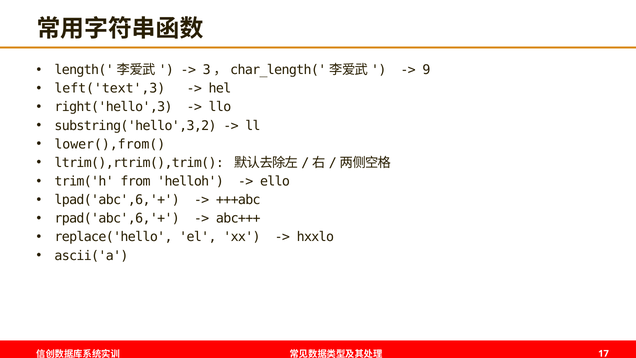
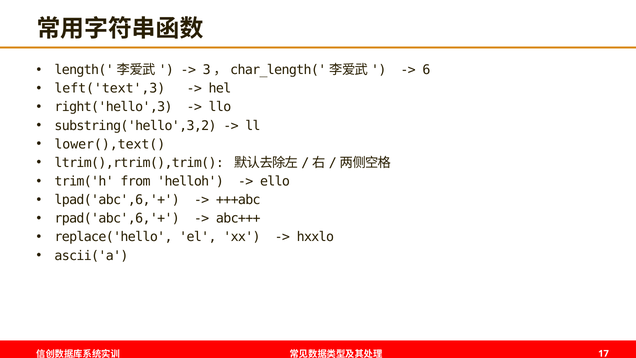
9: 9 -> 6 (426, 70)
lower(),from(: lower(),from( -> lower(),text( (110, 144)
